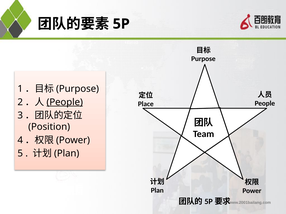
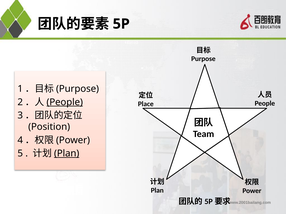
Plan underline: none -> present (67, 154)
